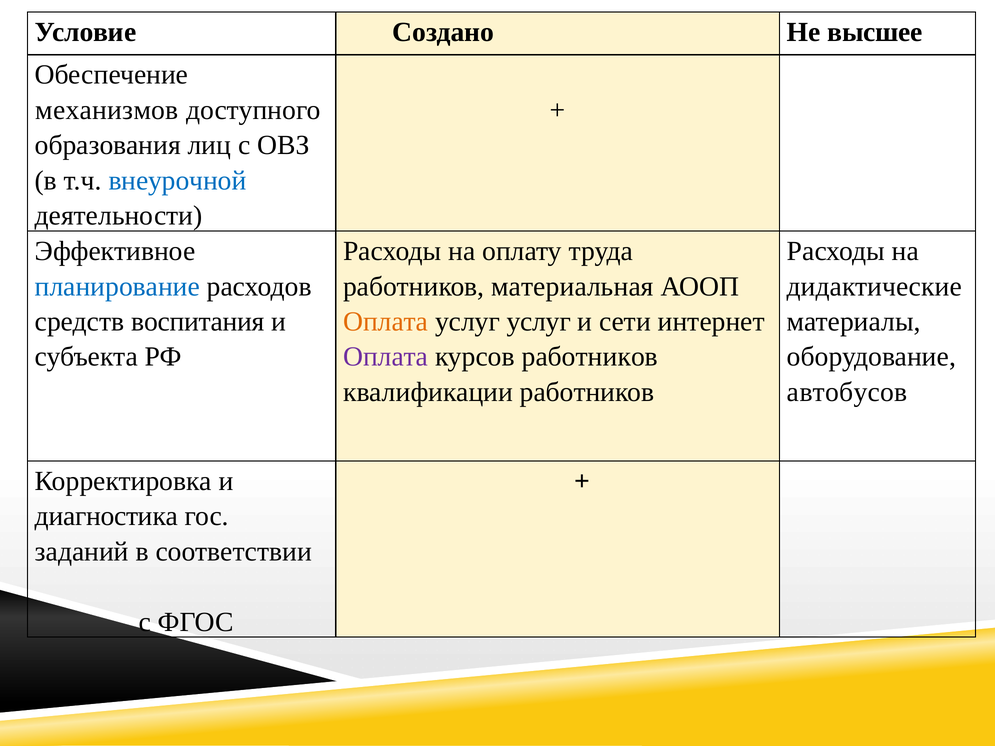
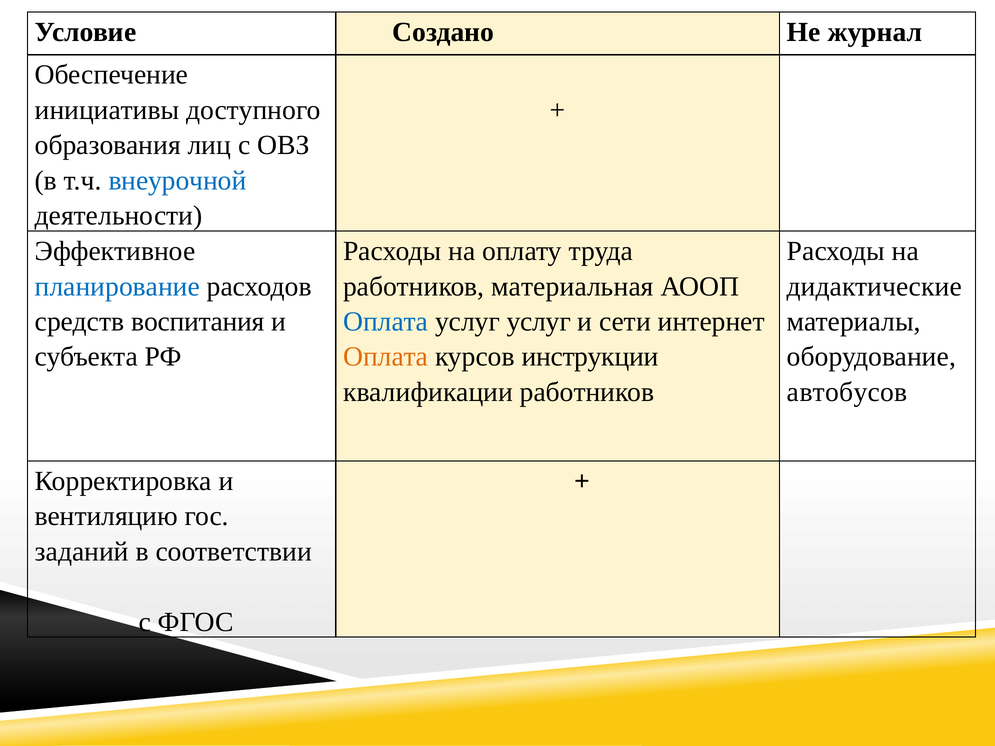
высшее: высшее -> журнал (875, 32)
механизмов: механизмов -> инициативы (107, 110)
Оплата colour: orange -> blue (386, 322)
Оплата colour: purple -> orange (386, 357)
курсов работников: работников -> инструкции (590, 357)
диагностика: диагностика -> вентиляцию (106, 516)
